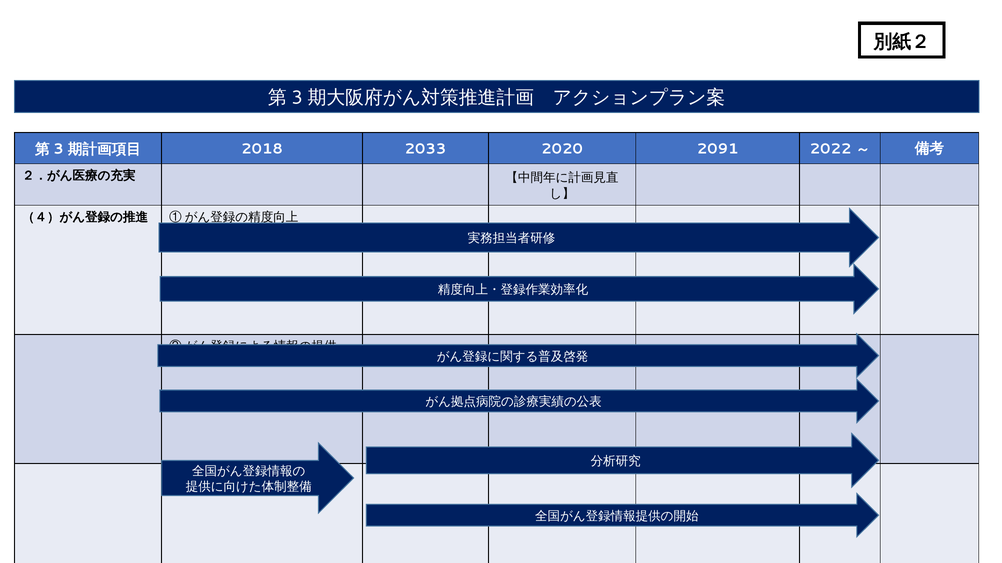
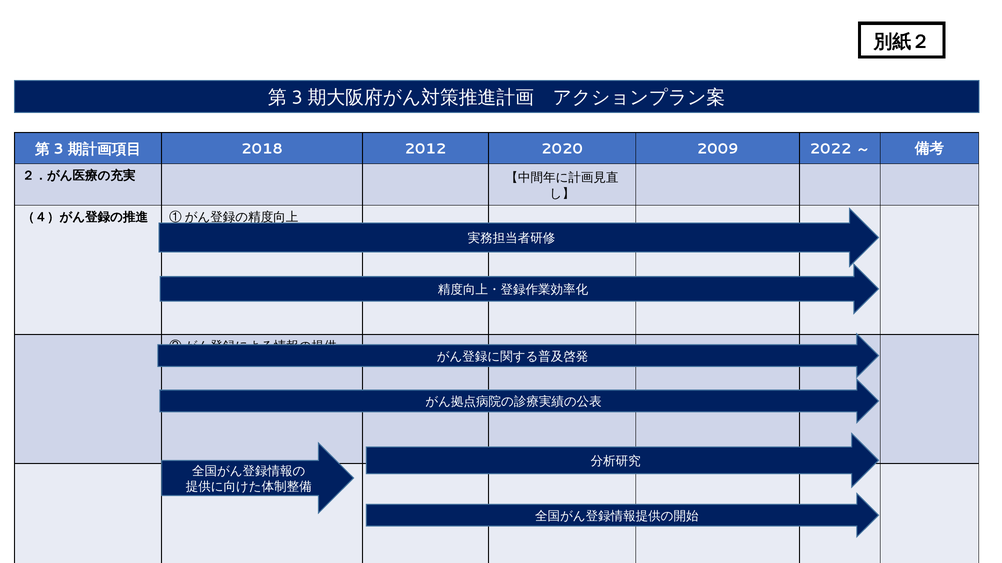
2033: 2033 -> 2012 (425, 149)
2091: 2091 -> 2009 (718, 149)
